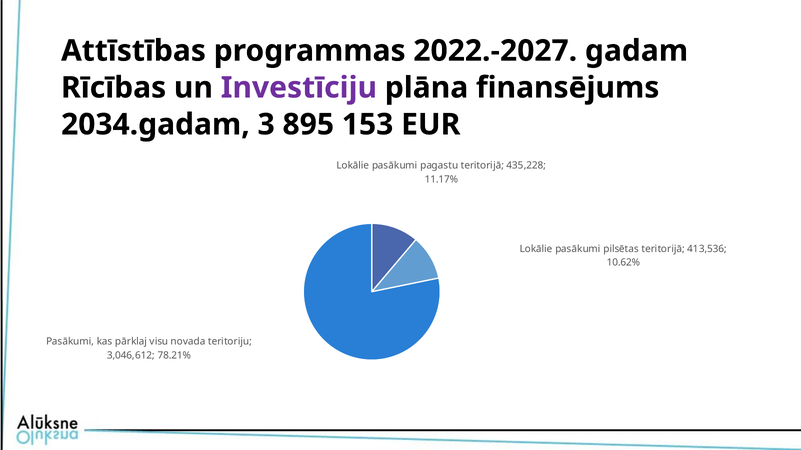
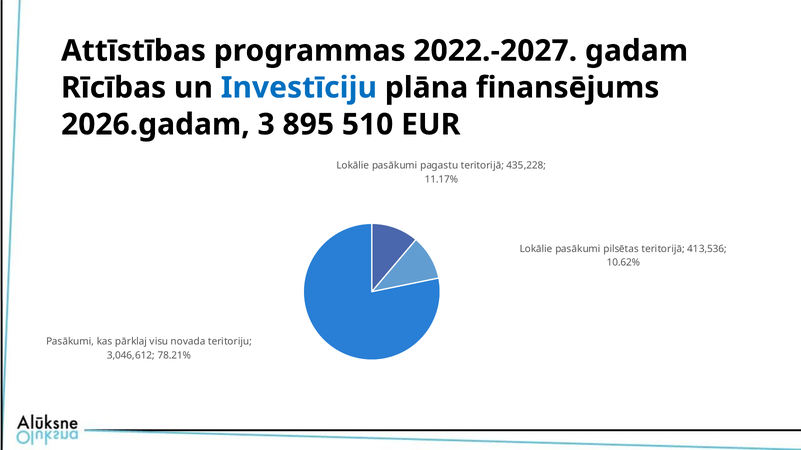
Investīciju colour: purple -> blue (299, 88)
2034.gadam: 2034.gadam -> 2026.gadam (155, 125)
153: 153 -> 510 (368, 125)
